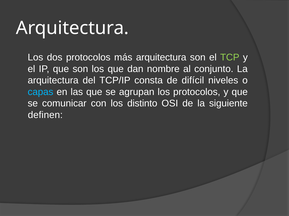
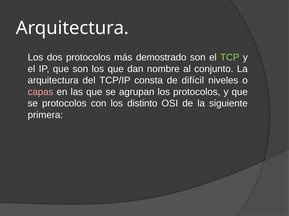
más arquitectura: arquitectura -> demostrado (161, 58)
capas colour: light blue -> pink (41, 92)
se comunicar: comunicar -> protocolos (64, 104)
definen: definen -> primera (45, 115)
